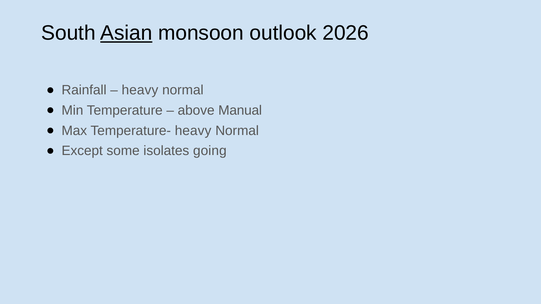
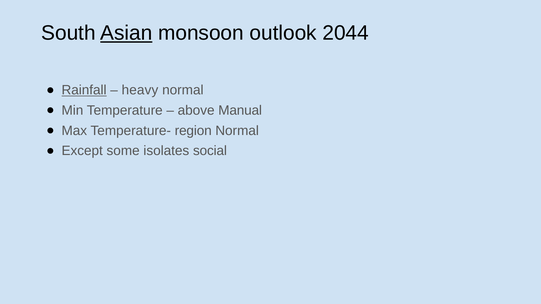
2026: 2026 -> 2044 (346, 33)
Rainfall underline: none -> present (84, 90)
Temperature- heavy: heavy -> region (193, 131)
going: going -> social (210, 151)
